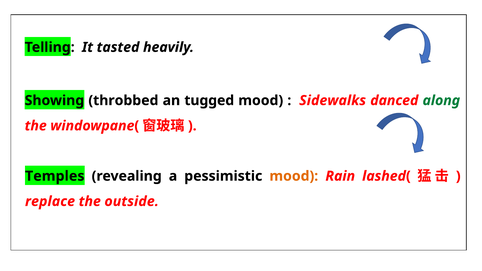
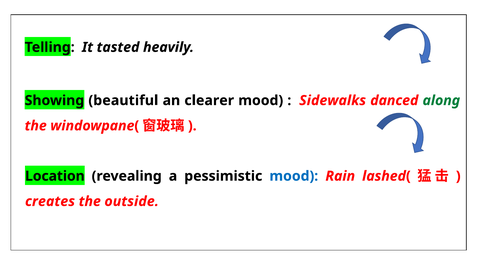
throbbed: throbbed -> beautiful (123, 101)
tugged: tugged -> clearer (209, 101)
Temples: Temples -> Location (55, 176)
mood colour: orange -> blue (294, 176)
replace: replace -> creates (50, 202)
